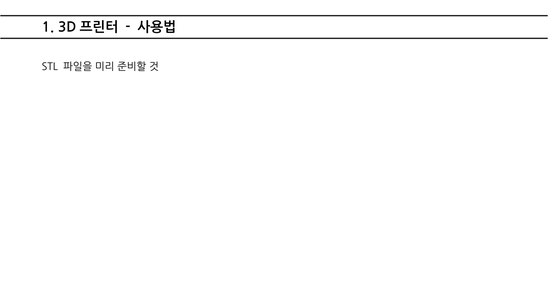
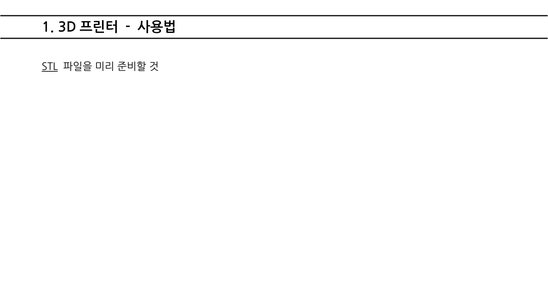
STL underline: none -> present (50, 67)
